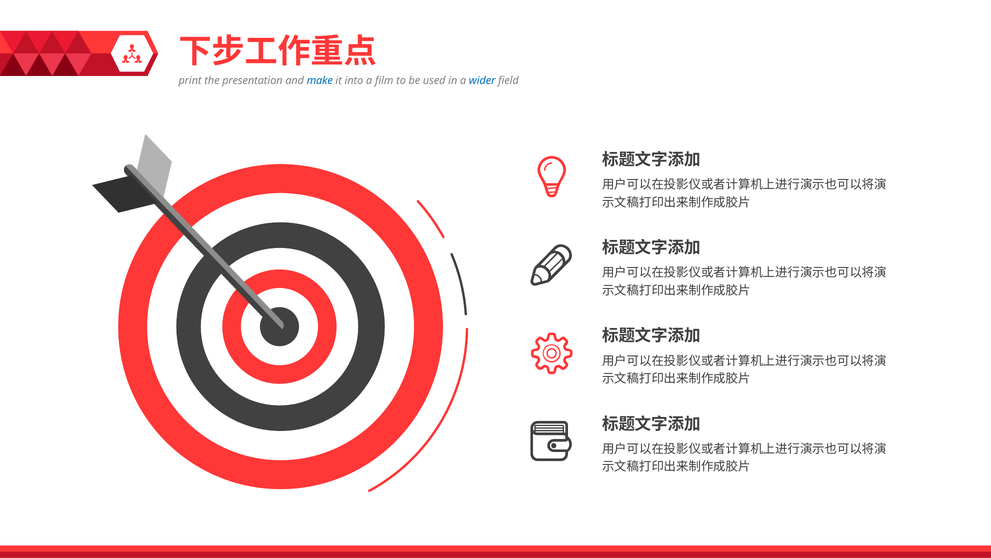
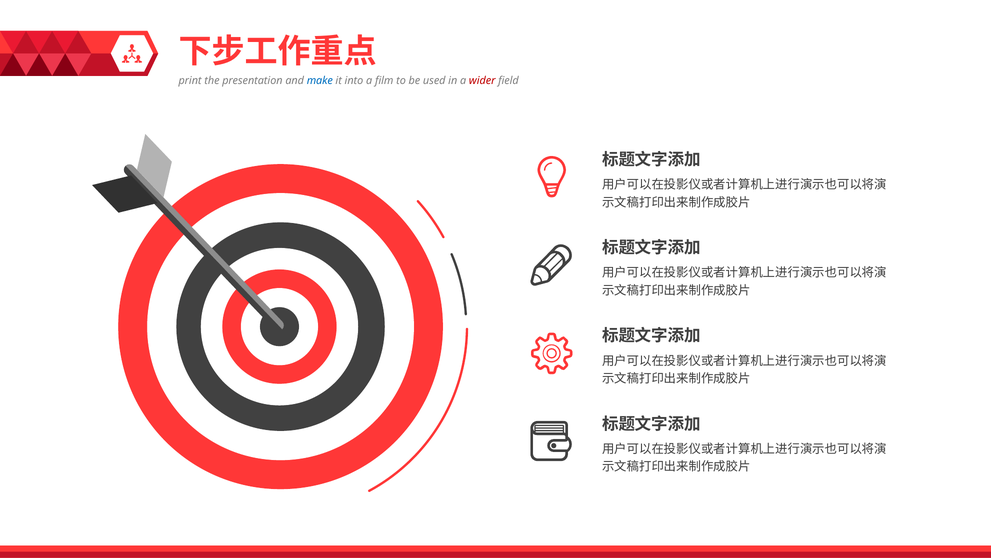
wider colour: blue -> red (482, 80)
